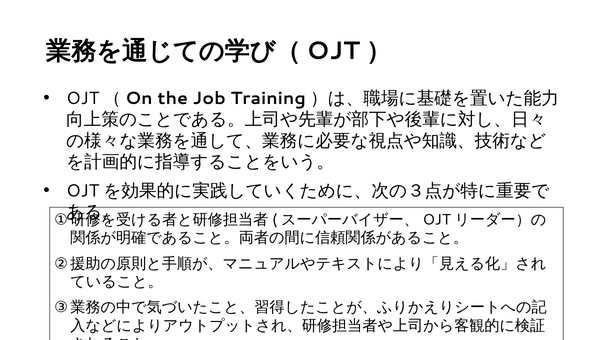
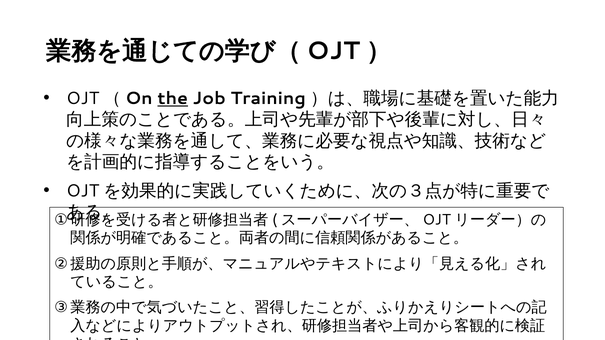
the underline: none -> present (173, 99)
